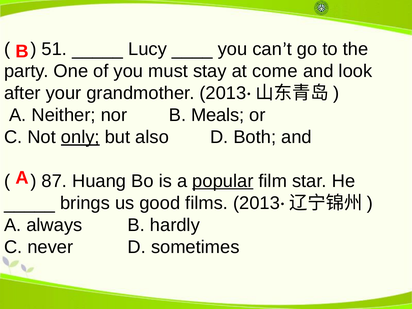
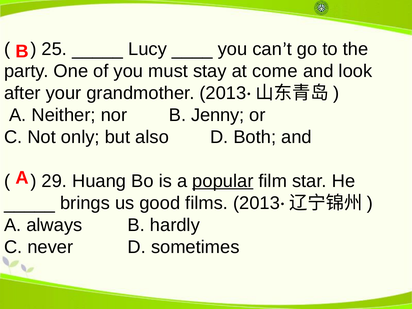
51: 51 -> 25 (54, 49)
Meals: Meals -> Jenny (218, 115)
only underline: present -> none (80, 137)
87: 87 -> 29 (54, 181)
